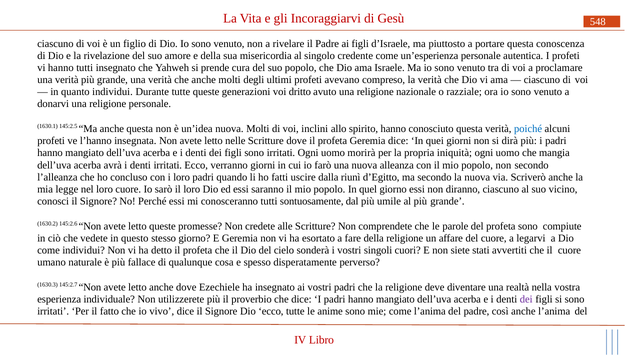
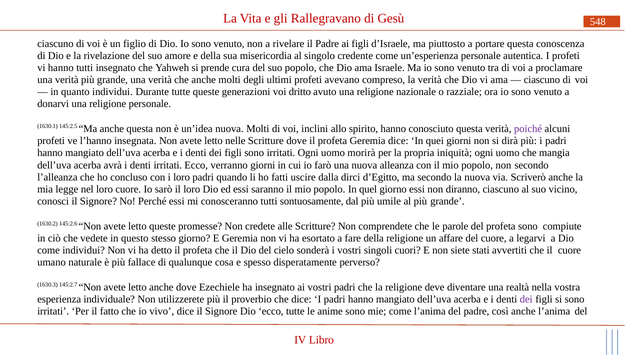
Incoraggiarvi: Incoraggiarvi -> Rallegravano (326, 19)
poiché colour: blue -> purple (528, 129)
riunì: riunì -> dirci (351, 177)
